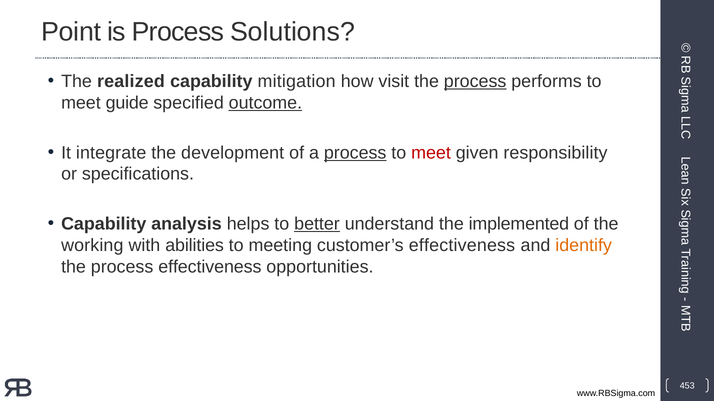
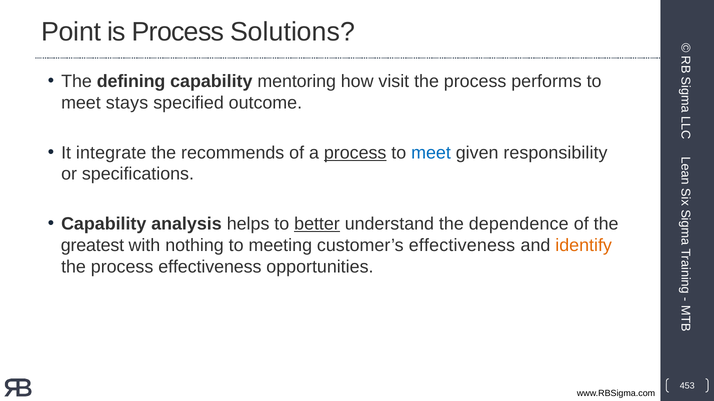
realized: realized -> defining (131, 82)
mitigation: mitigation -> mentoring (297, 82)
process underline: present -> none (475, 82)
guide: guide -> stays (127, 103)
outcome underline: present -> none (265, 103)
development: development -> recommends (233, 153)
meet colour: red -> blue (431, 153)
implemented: implemented -> dependence (519, 224)
working: working -> greatest (92, 246)
abilities: abilities -> nothing (195, 246)
